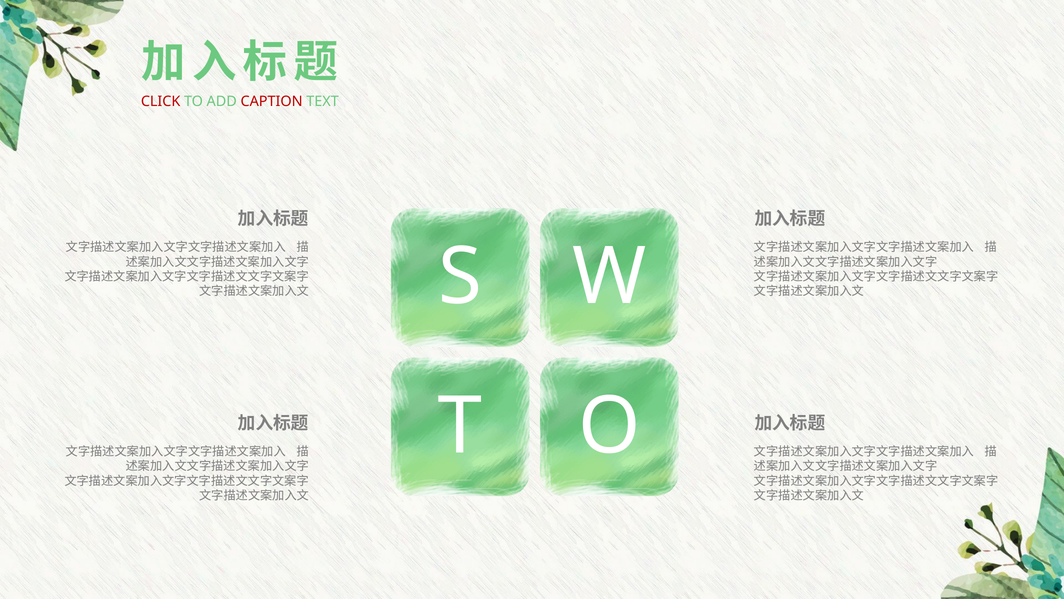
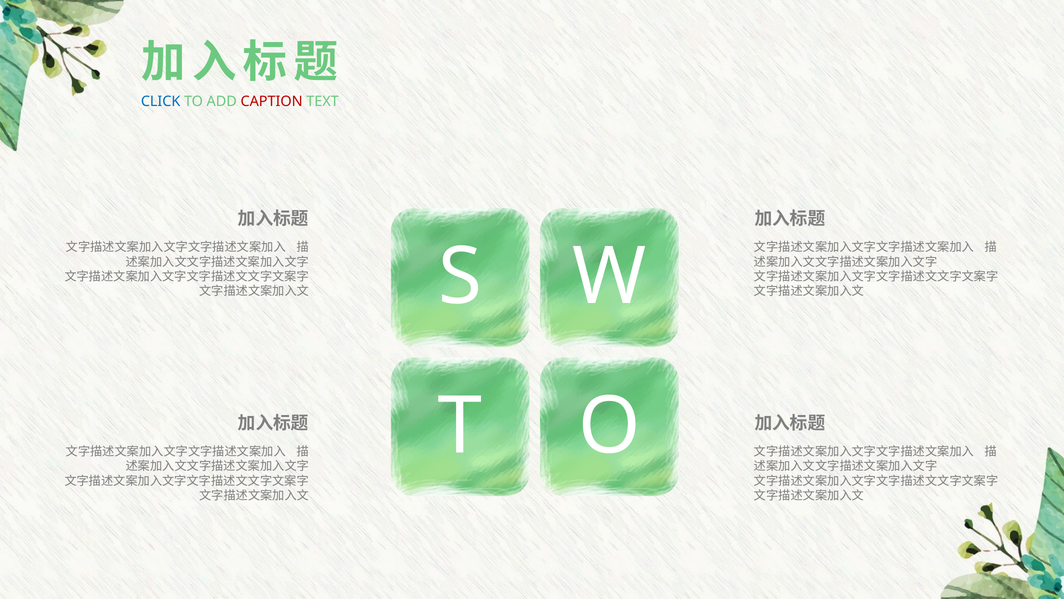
CLICK colour: red -> blue (161, 102)
